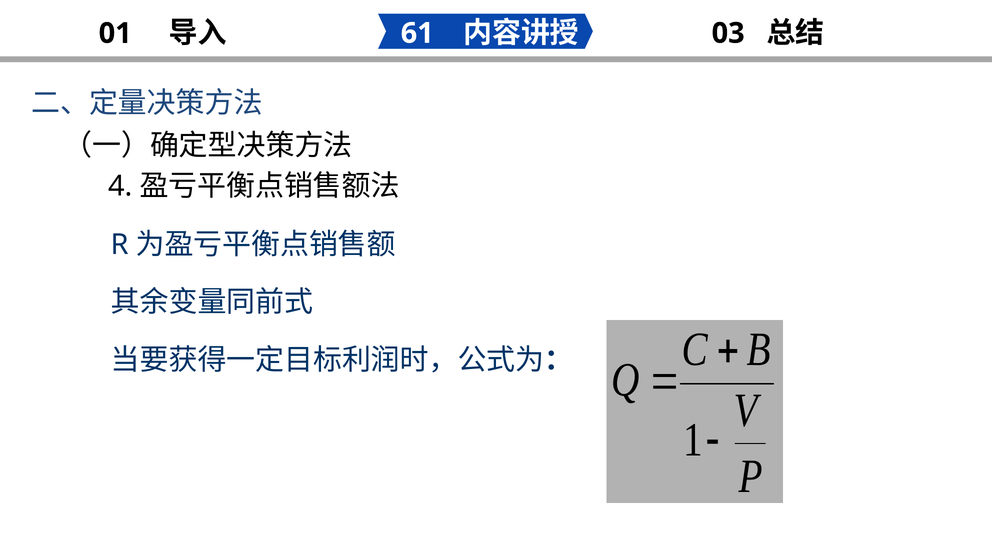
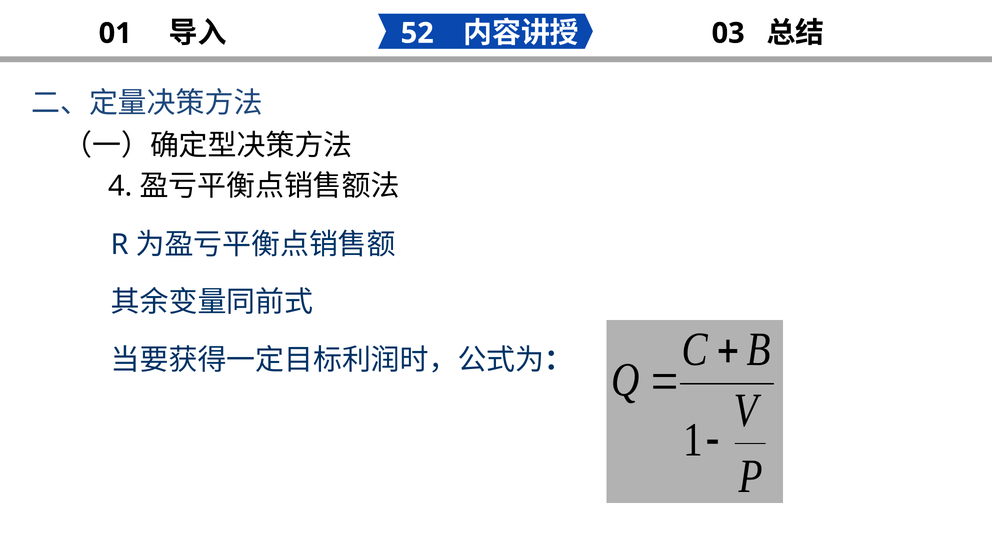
61: 61 -> 52 (417, 33)
